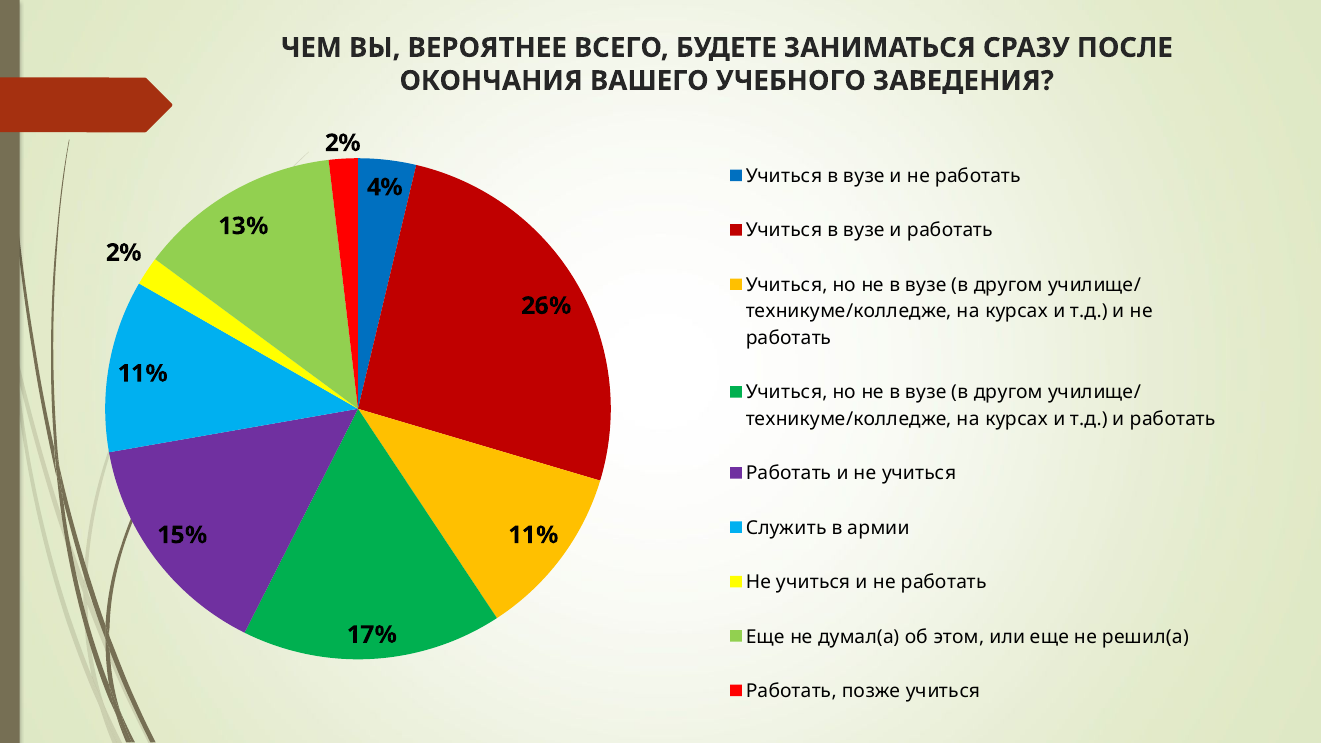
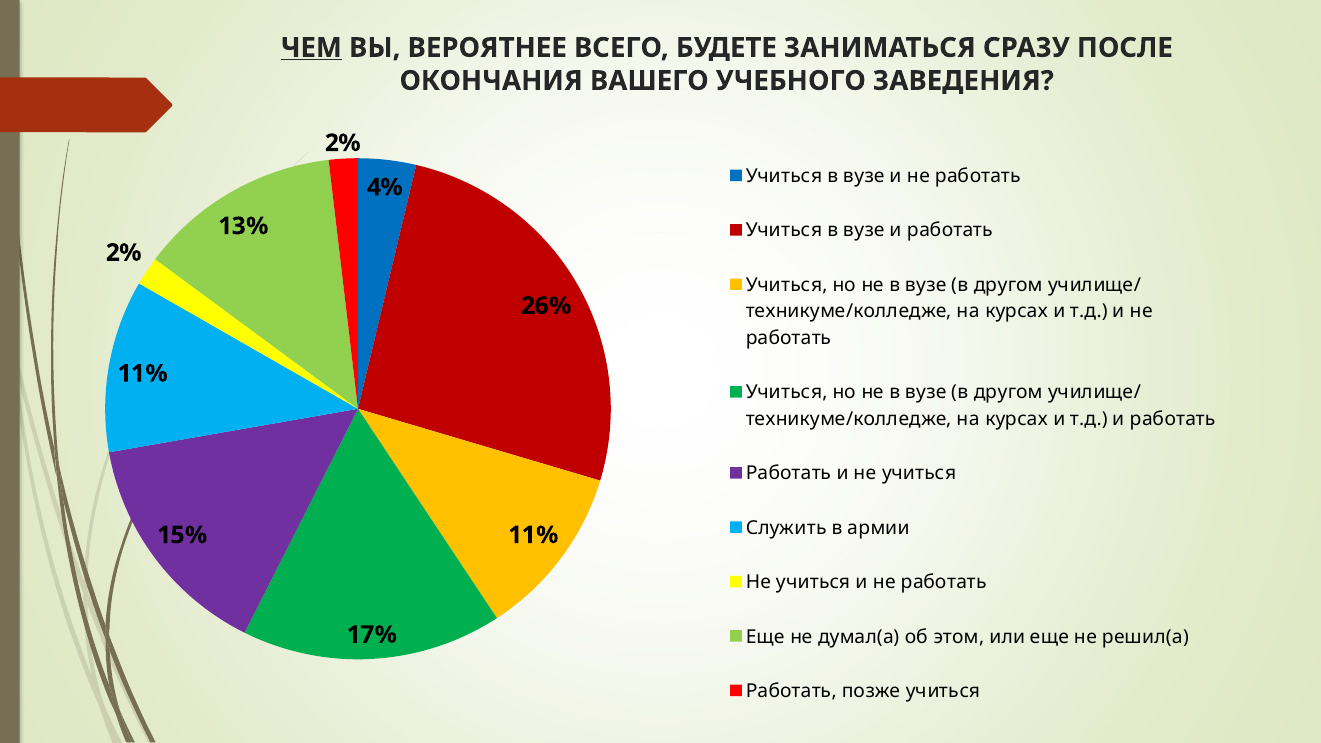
ЧЕМ underline: none -> present (311, 48)
